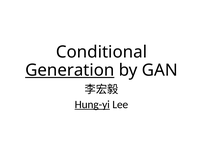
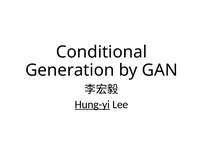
Generation underline: present -> none (70, 70)
